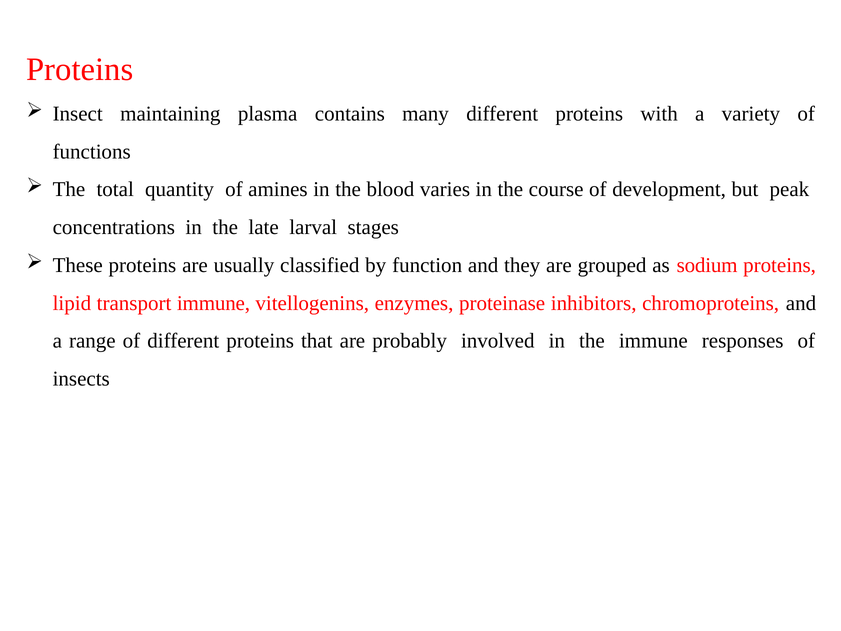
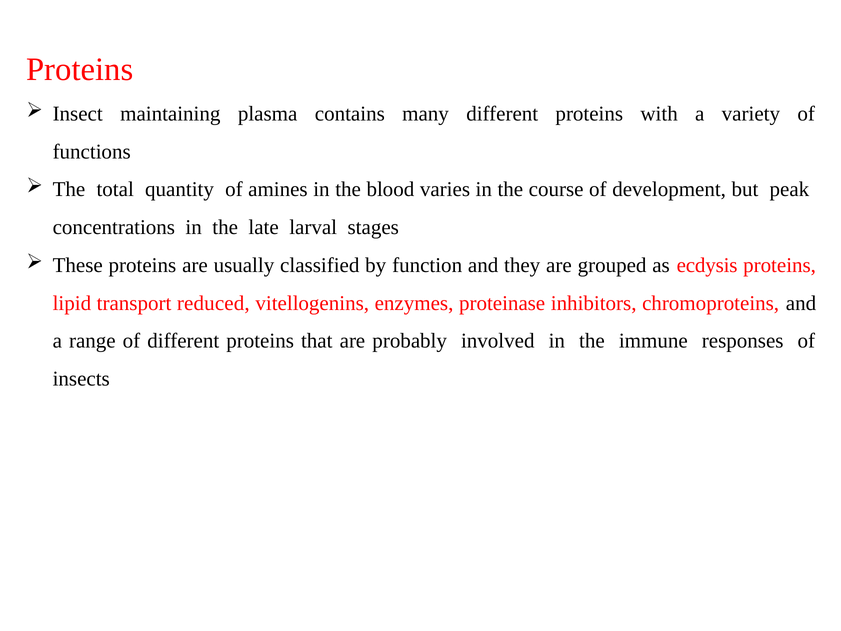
sodium: sodium -> ecdysis (707, 265)
transport immune: immune -> reduced (213, 303)
